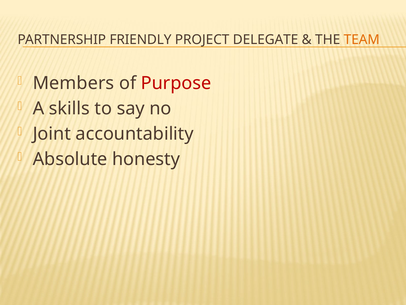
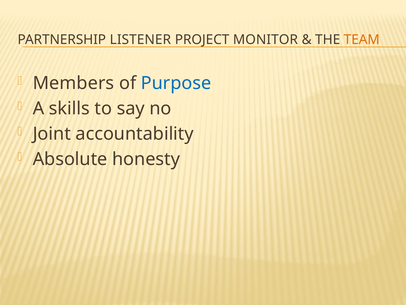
FRIENDLY: FRIENDLY -> LISTENER (140, 40)
DELEGATE: DELEGATE -> MONITOR (265, 40)
Purpose colour: red -> blue (176, 83)
